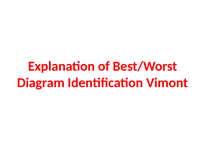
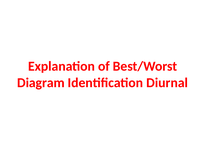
Vimont: Vimont -> Diurnal (167, 83)
